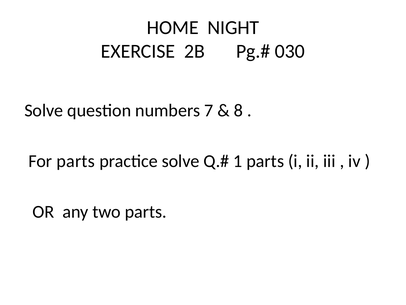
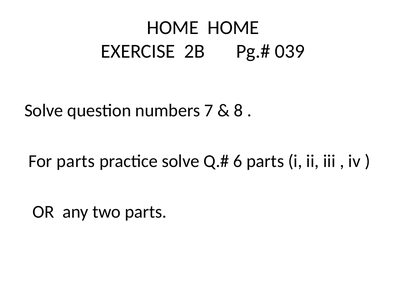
HOME NIGHT: NIGHT -> HOME (233, 27)
030: 030 -> 039 (290, 51)
1: 1 -> 6 (238, 161)
